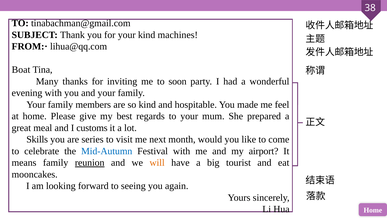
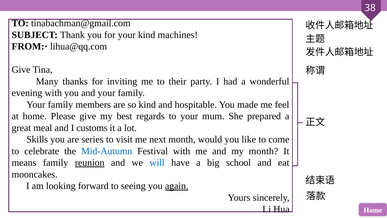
Boat: Boat -> Give (21, 70)
soon: soon -> their (177, 81)
my airport: airport -> month (263, 151)
will colour: orange -> blue (157, 162)
tourist: tourist -> school (238, 162)
again underline: none -> present (177, 186)
